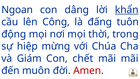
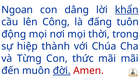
mừng: mừng -> thành (56, 46)
Giám: Giám -> Từng (29, 58)
chết: chết -> thức (83, 58)
đời underline: none -> present (62, 70)
